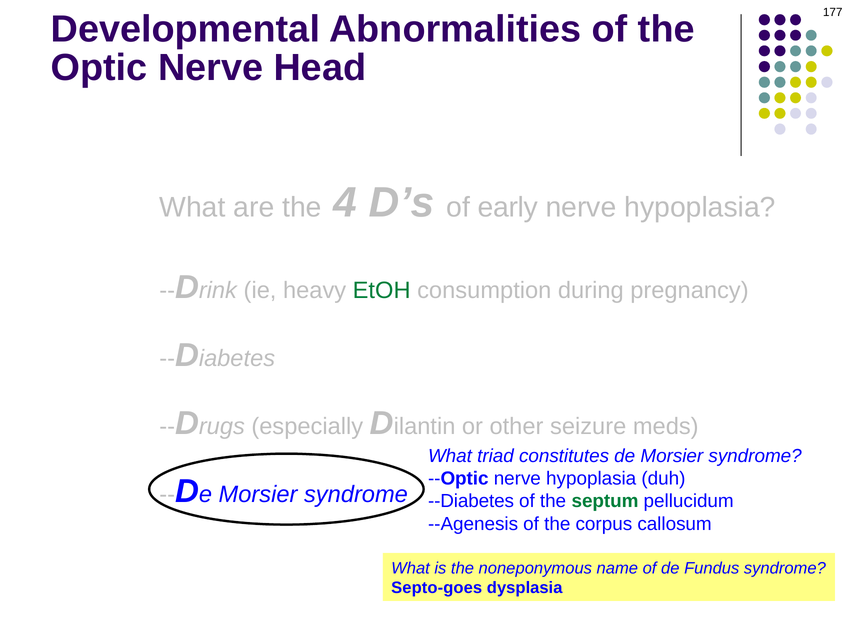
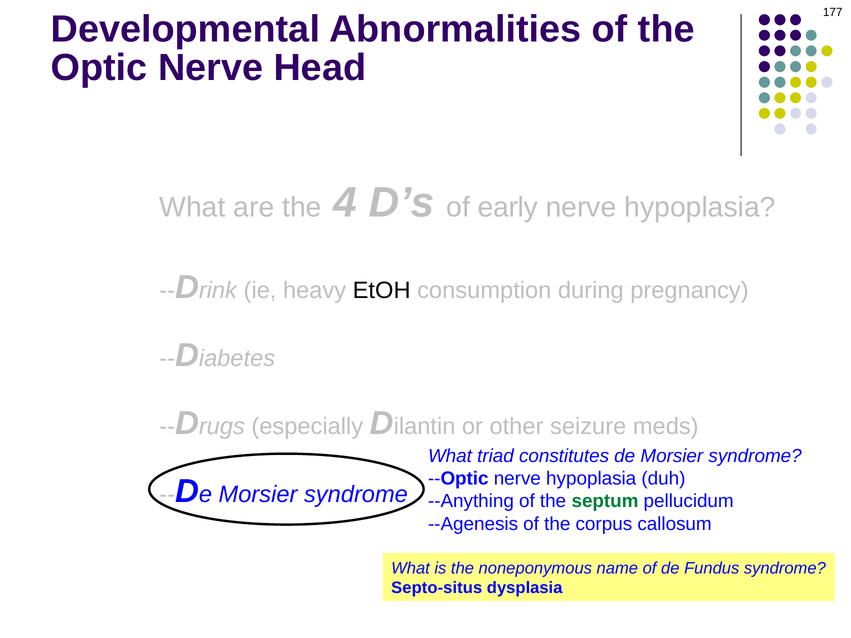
EtOH colour: green -> black (382, 290)
--Diabetes: --Diabetes -> --Anything (471, 501)
Septo-goes: Septo-goes -> Septo-situs (437, 588)
